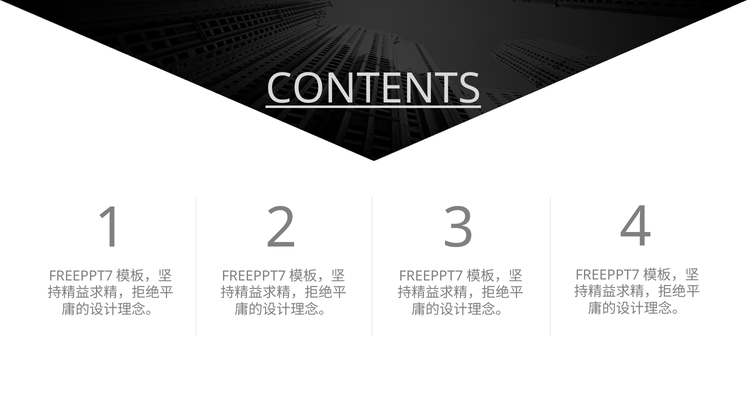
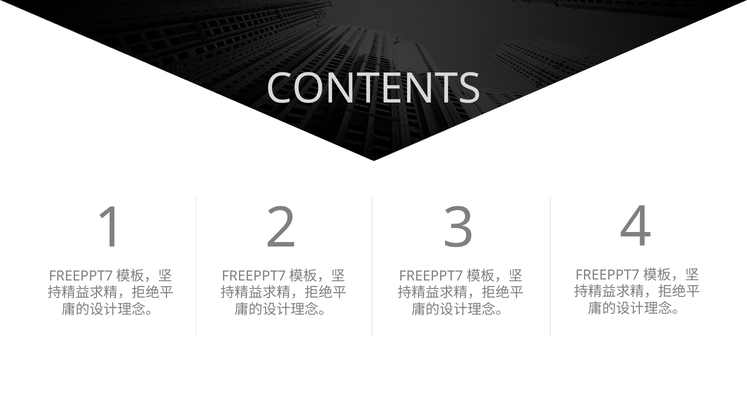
CONTENTS underline: present -> none (374, 89)
